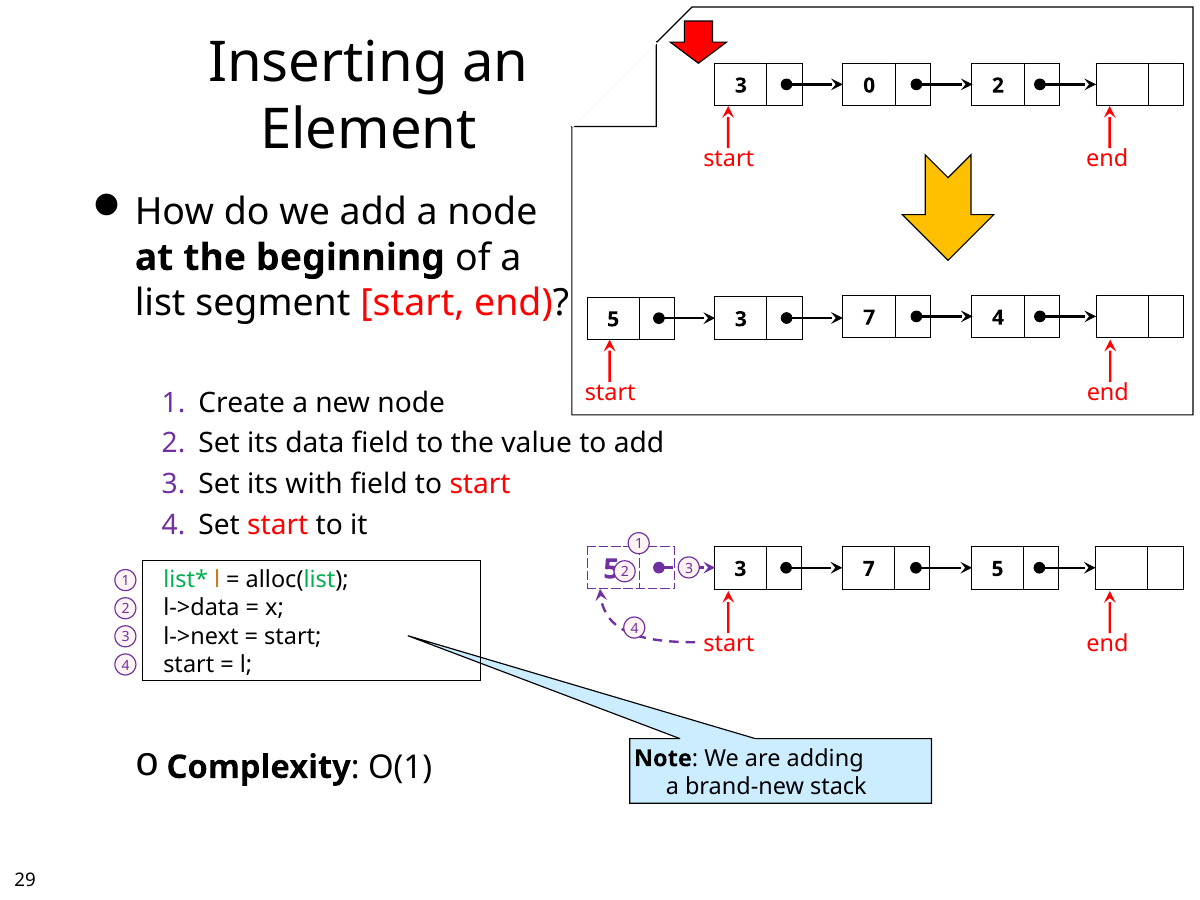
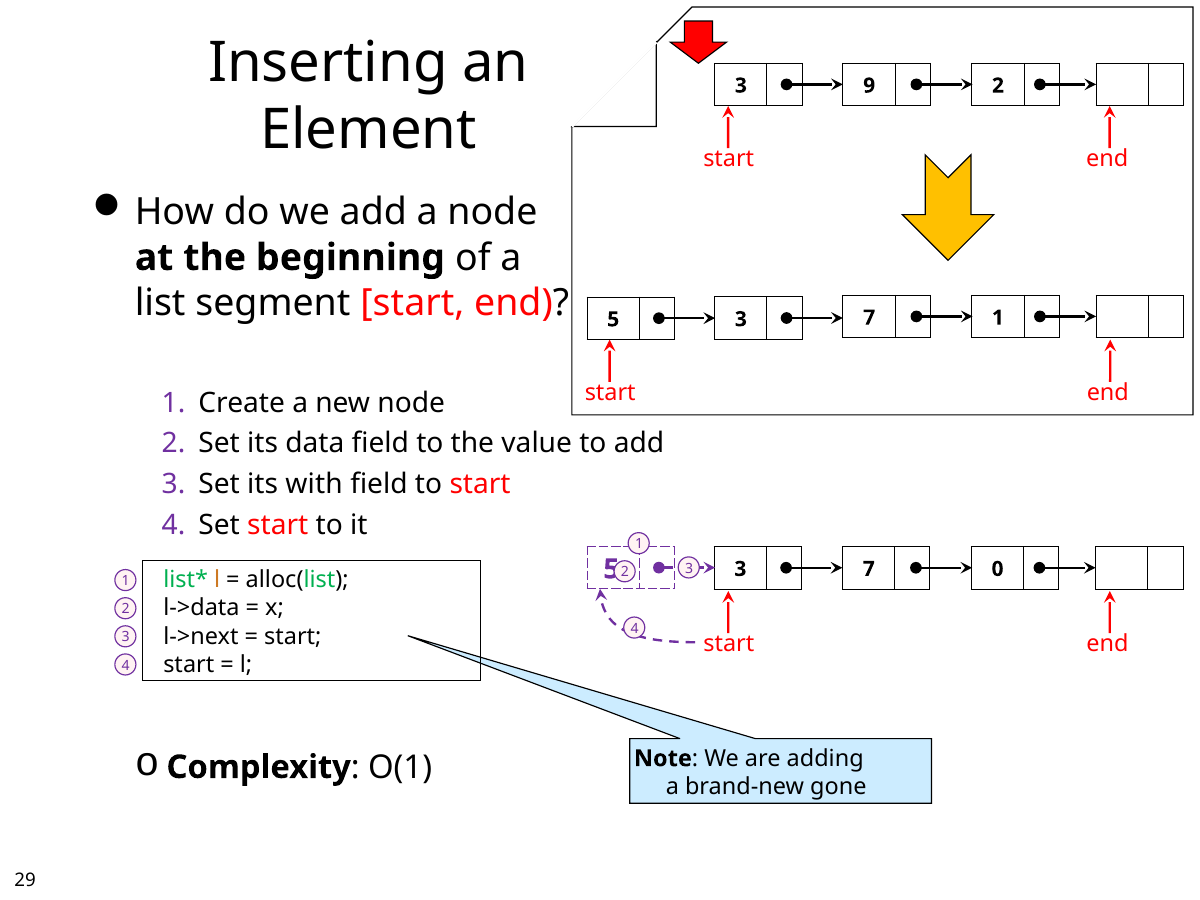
0: 0 -> 9 (869, 86)
7 4: 4 -> 1 (998, 318)
7 5: 5 -> 0 (998, 569)
stack: stack -> gone (838, 787)
